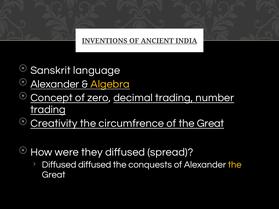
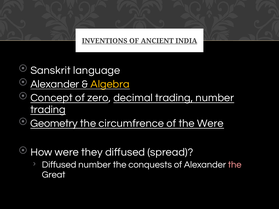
Creativity: Creativity -> Geometry (54, 123)
of the Great: Great -> Were (210, 123)
Diffused diffused: diffused -> number (95, 165)
the colour: yellow -> pink (235, 165)
